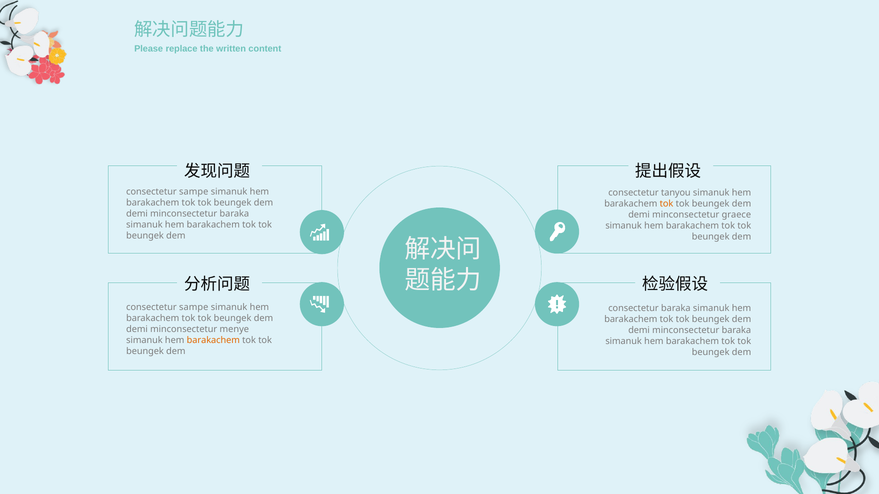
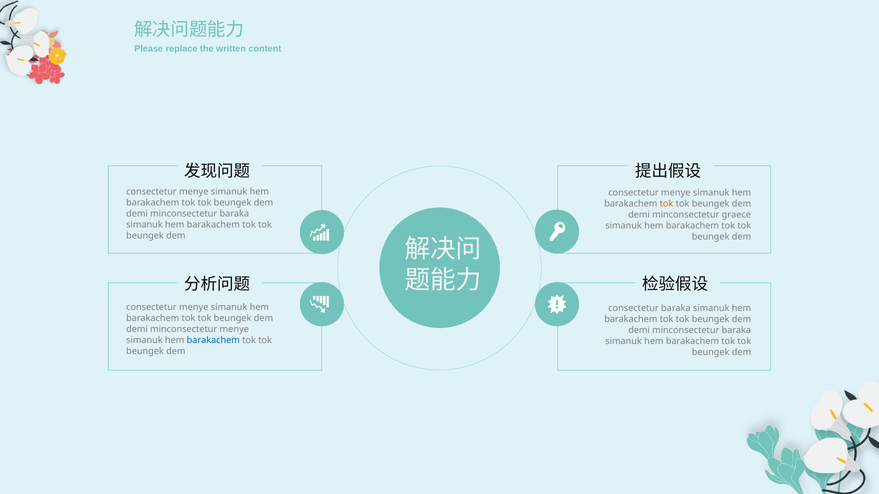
sampe: sampe -> menye (194, 192)
tanyou: tanyou -> menye (676, 193)
sampe: sampe -> menye (194, 307)
barakachem colour: orange -> blue (213, 340)
